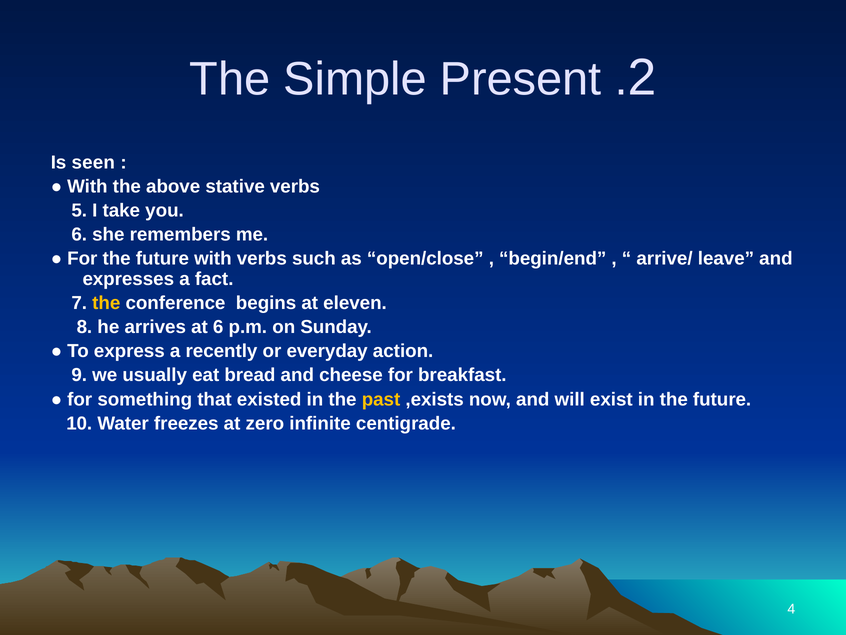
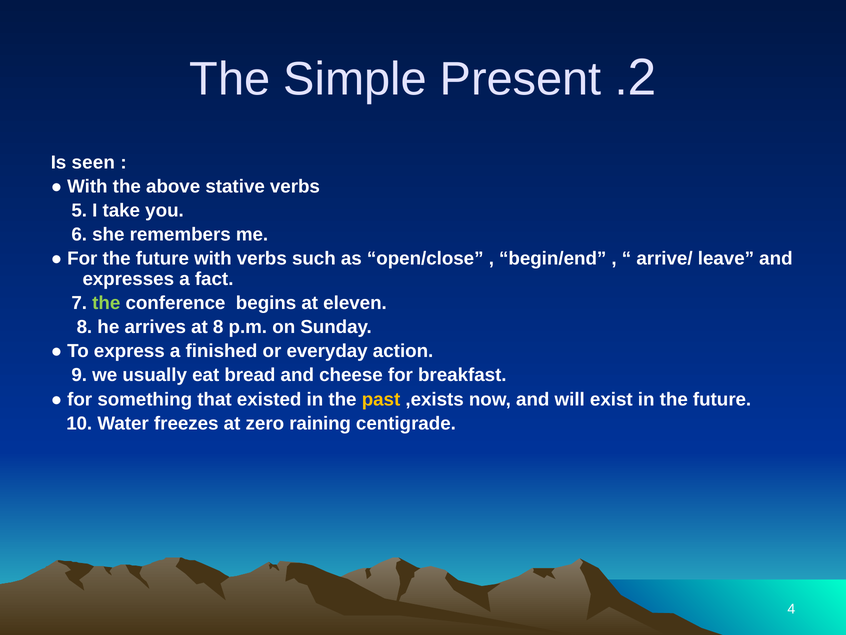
the colour: yellow -> light green (106, 303)
at 6: 6 -> 8 (218, 327)
recently: recently -> finished (221, 351)
infinite: infinite -> raining (320, 423)
